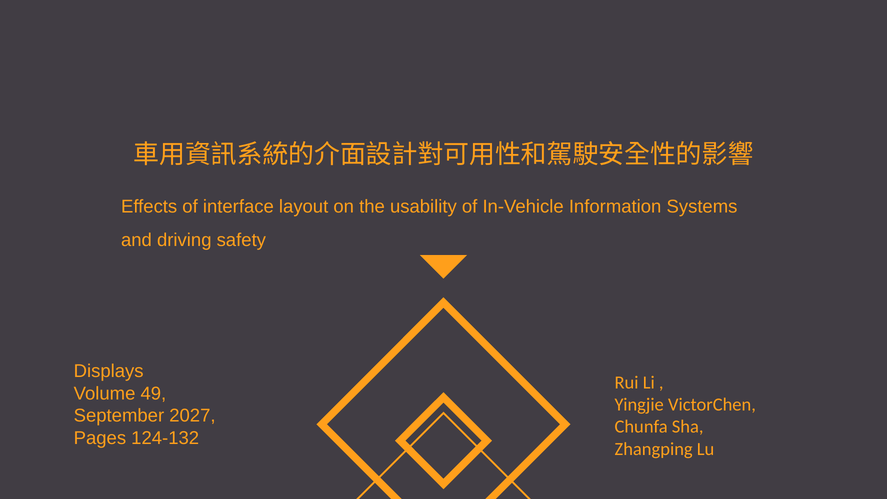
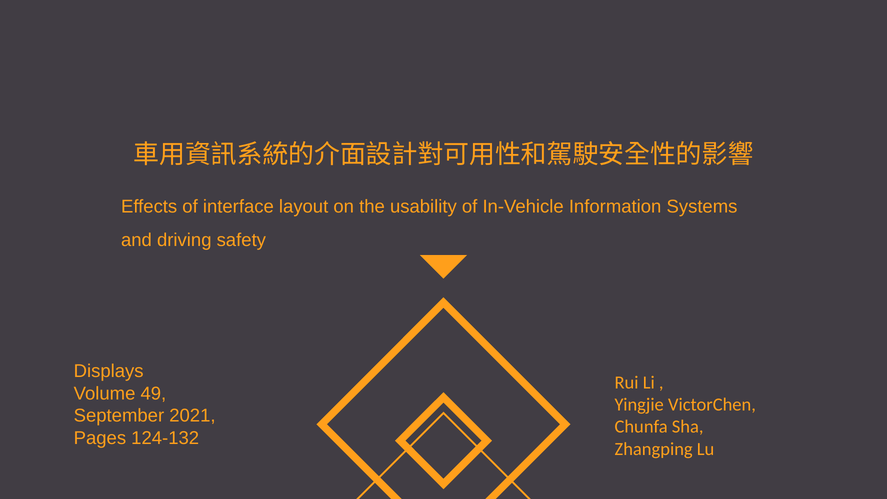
2027: 2027 -> 2021 (192, 416)
